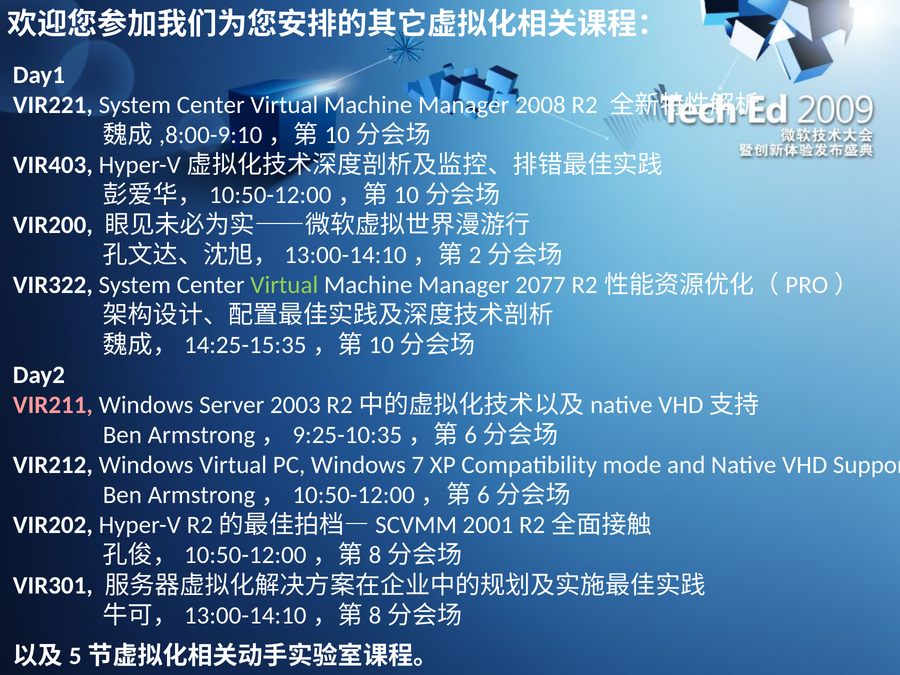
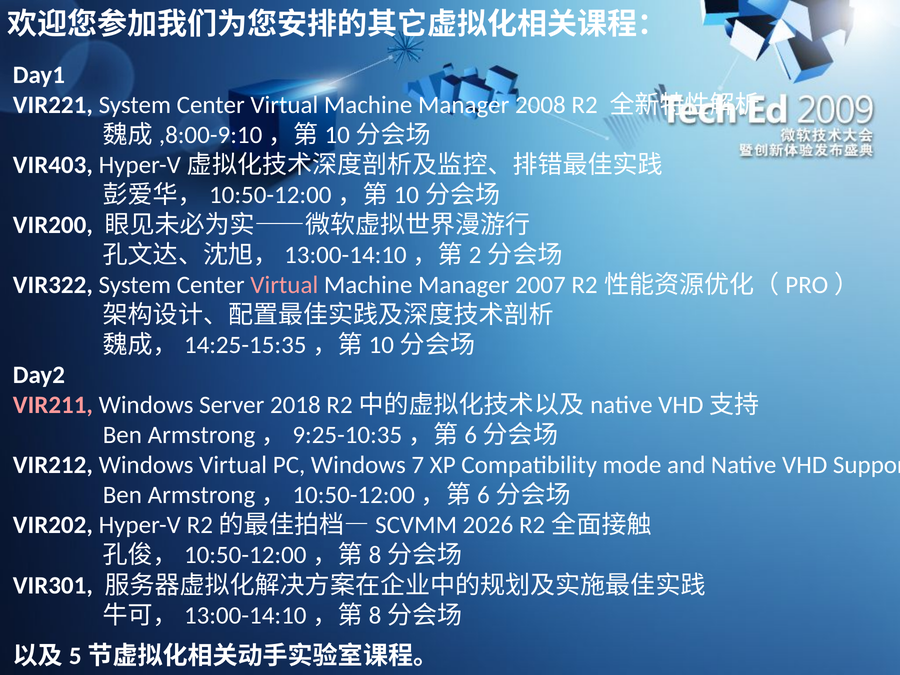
Virtual colour: light green -> pink (284, 285)
2077: 2077 -> 2007 (540, 285)
2003: 2003 -> 2018 (295, 405)
2001: 2001 -> 2026 (488, 525)
